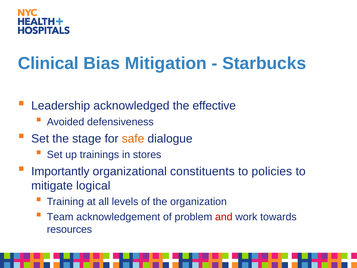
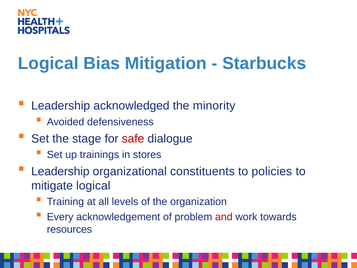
Clinical: Clinical -> Logical (48, 63)
effective: effective -> minority (214, 106)
safe colour: orange -> red (133, 138)
Importantly: Importantly -> Leadership (60, 171)
Team: Team -> Every (60, 217)
